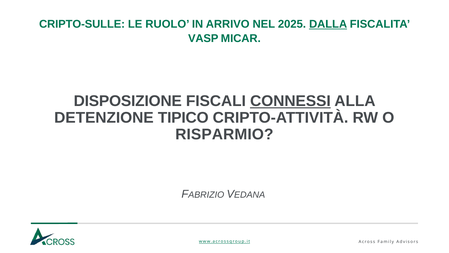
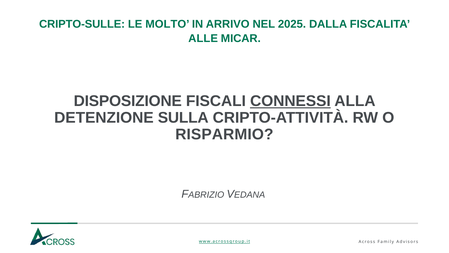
RUOLO: RUOLO -> MOLTO (167, 24)
DALLA underline: present -> none (328, 24)
VASP: VASP -> ALLE (203, 38)
TIPICO: TIPICO -> SULLA (183, 118)
